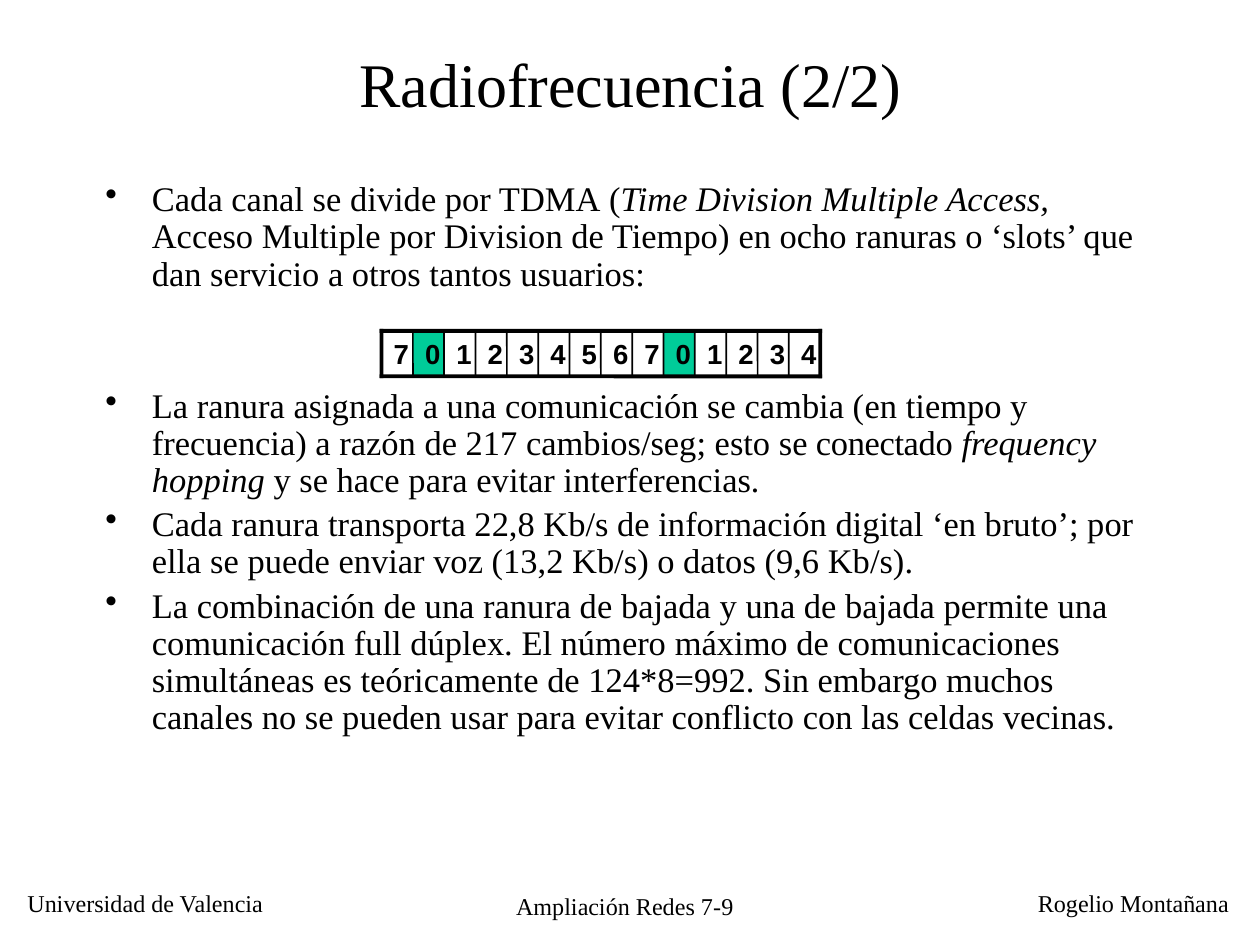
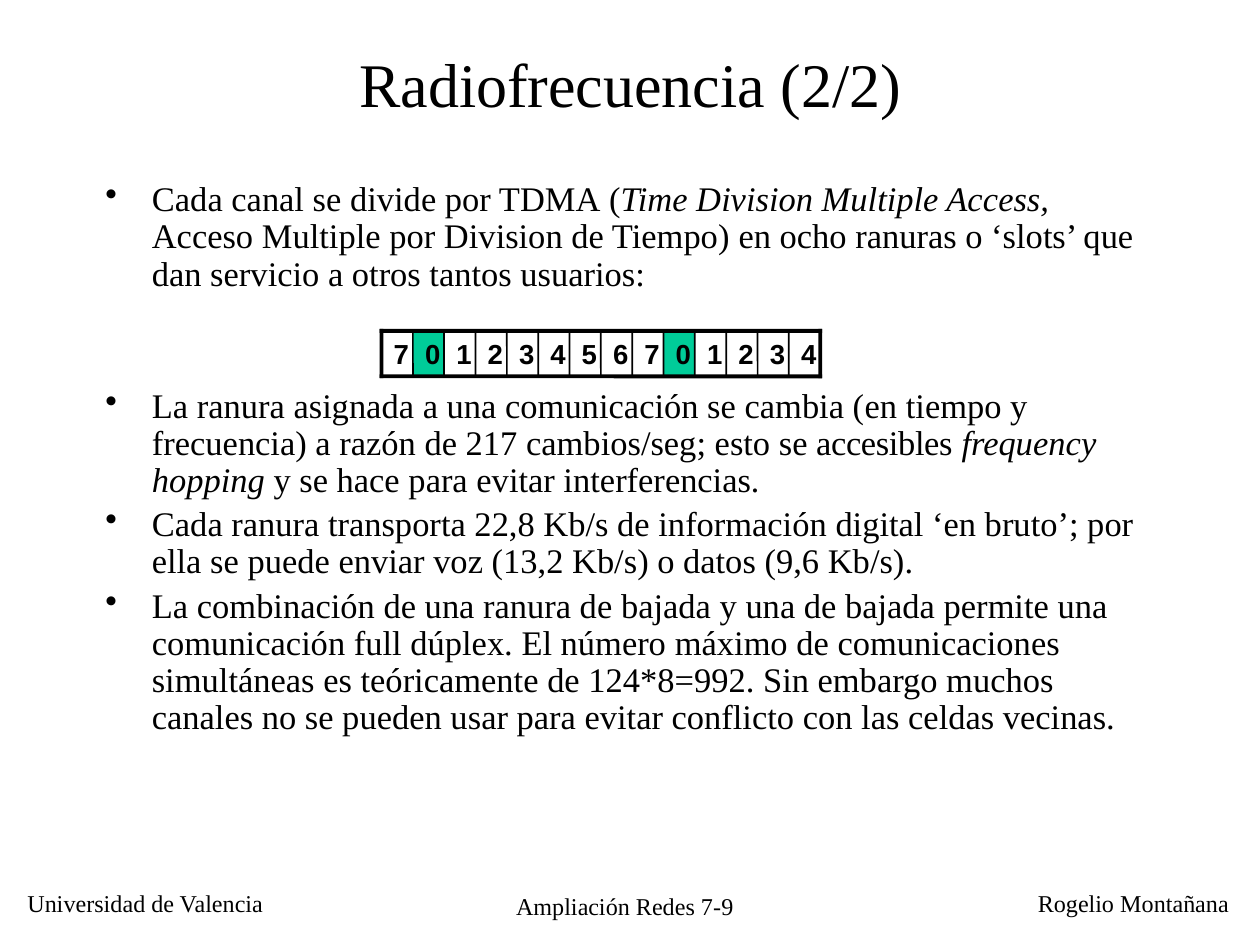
conectado: conectado -> accesibles (884, 444)
